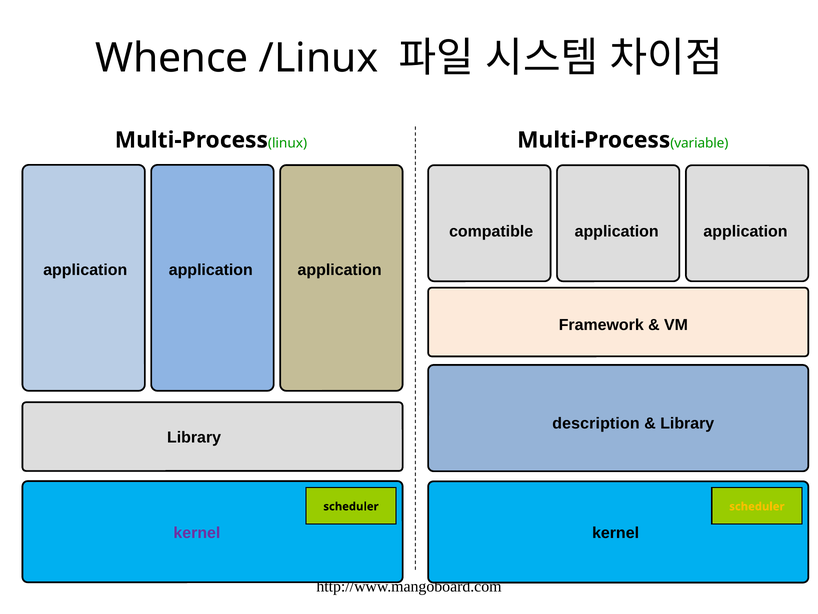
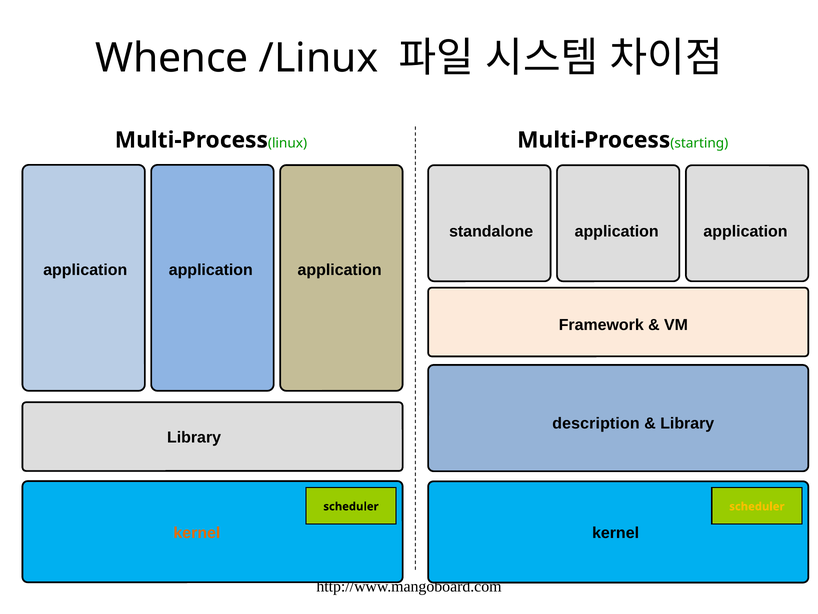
variable: variable -> starting (699, 143)
compatible: compatible -> standalone (491, 231)
kernel colour: purple -> orange (197, 532)
